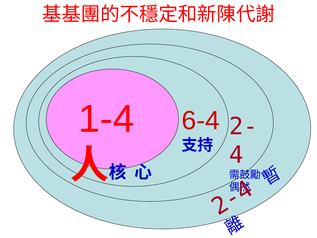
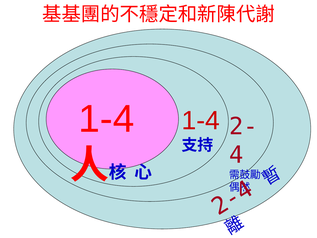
6-4: 6-4 -> 1-4 (201, 121)
